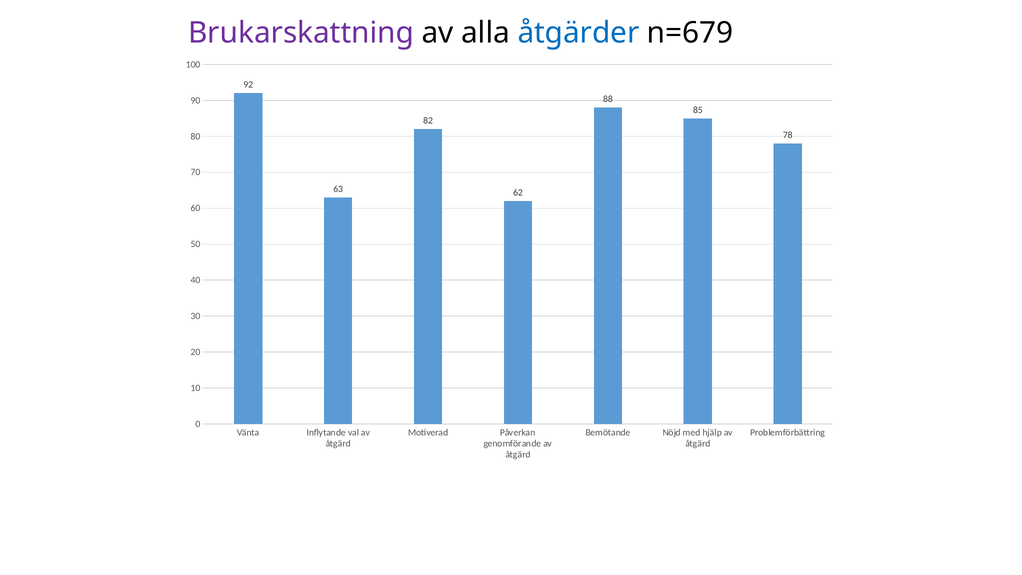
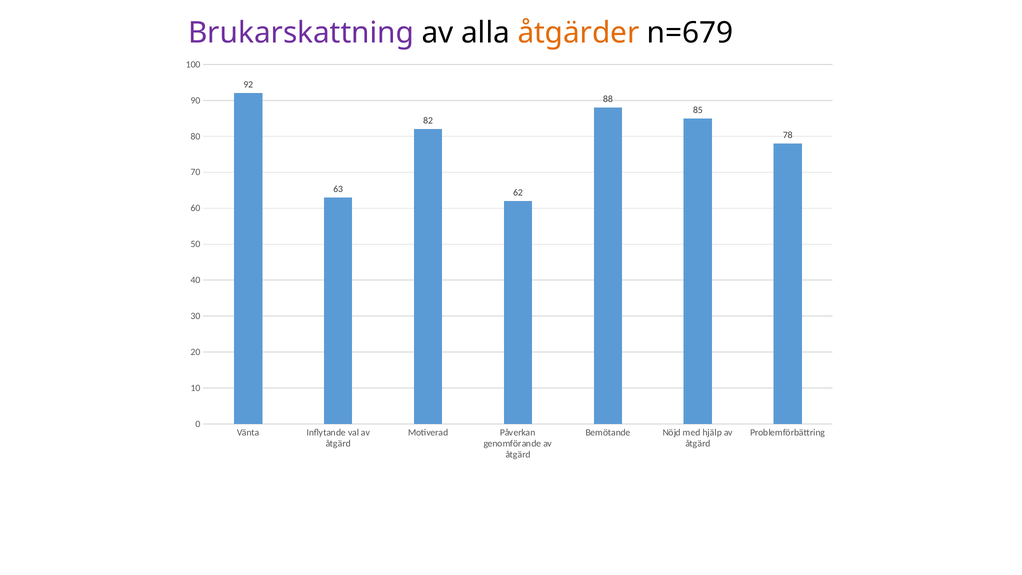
åtgärder colour: blue -> orange (579, 33)
